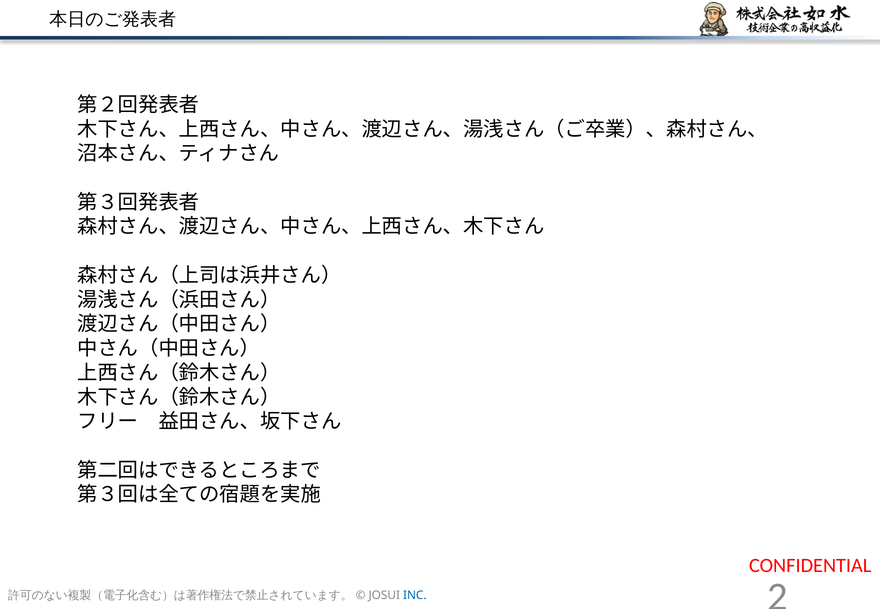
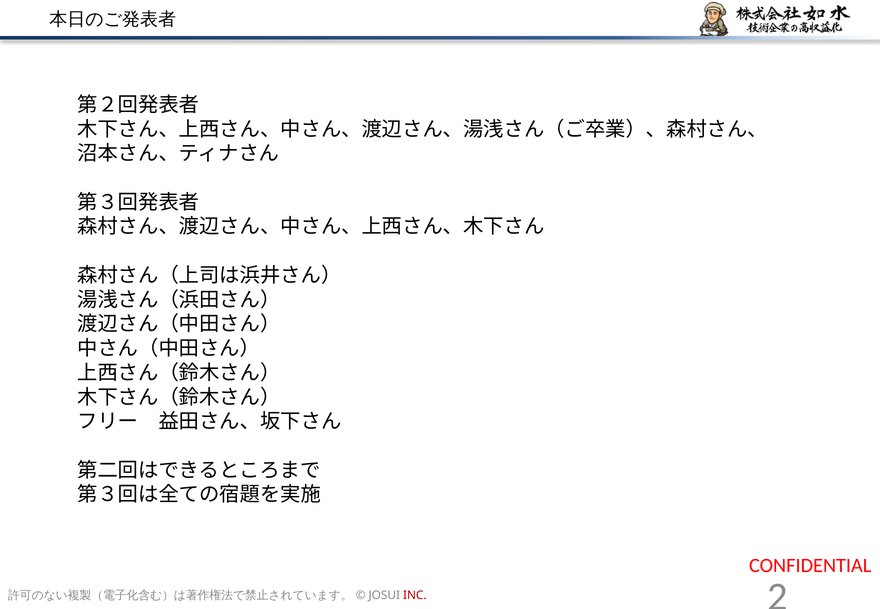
INC colour: blue -> red (415, 596)
